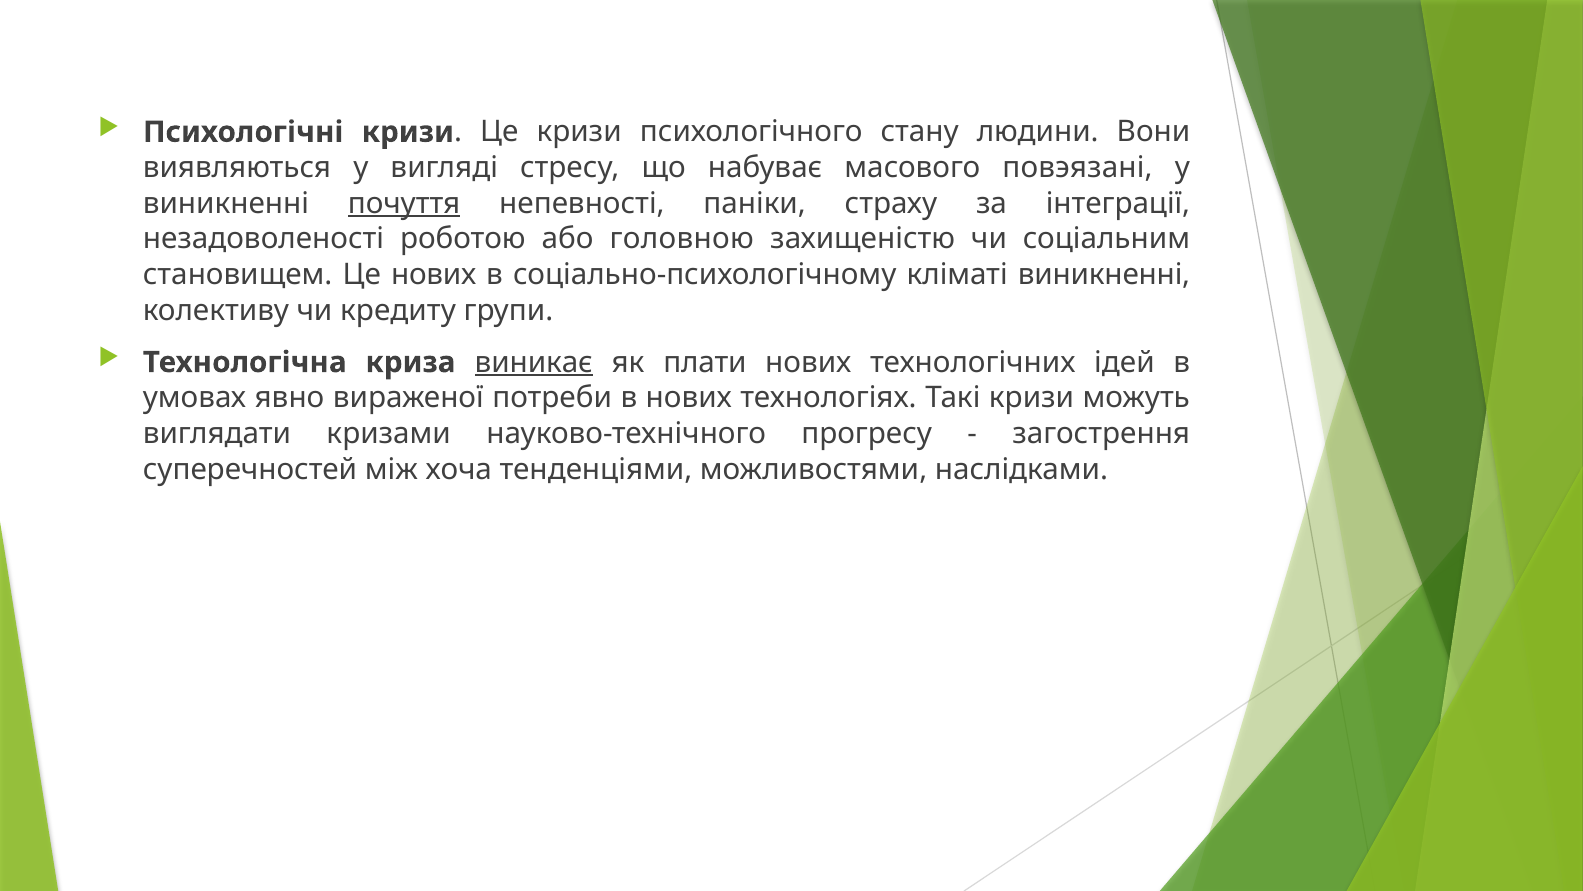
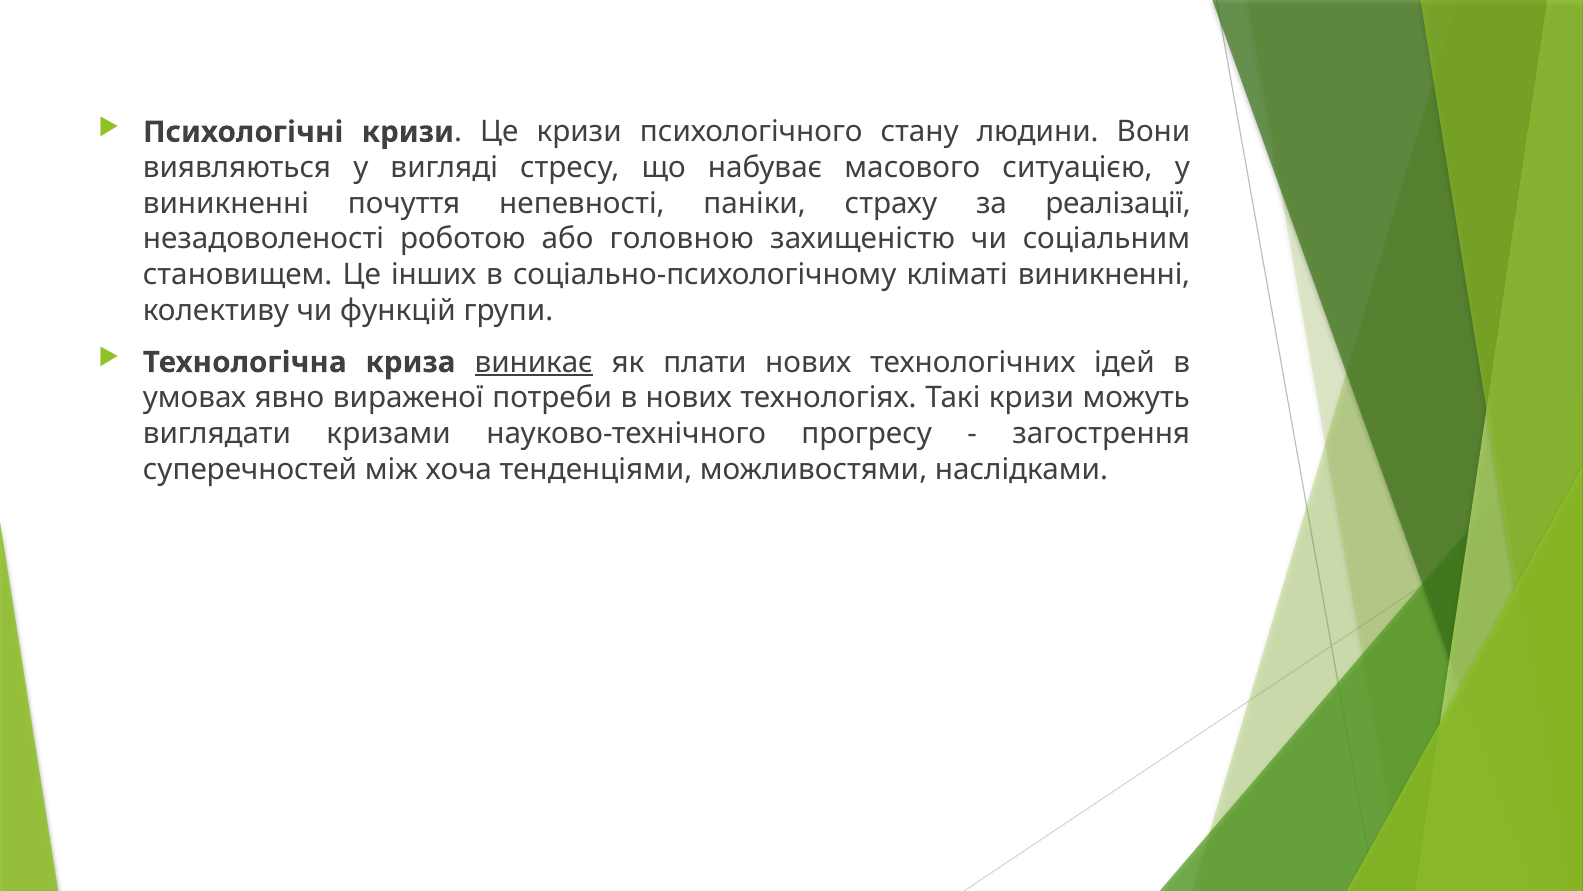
повэязані: повэязані -> ситуацією (1078, 168)
почуття underline: present -> none (404, 203)
інтеграції: інтеграції -> реалізації (1118, 203)
Це нових: нових -> інших (434, 274)
кредиту: кредиту -> функцій (398, 310)
